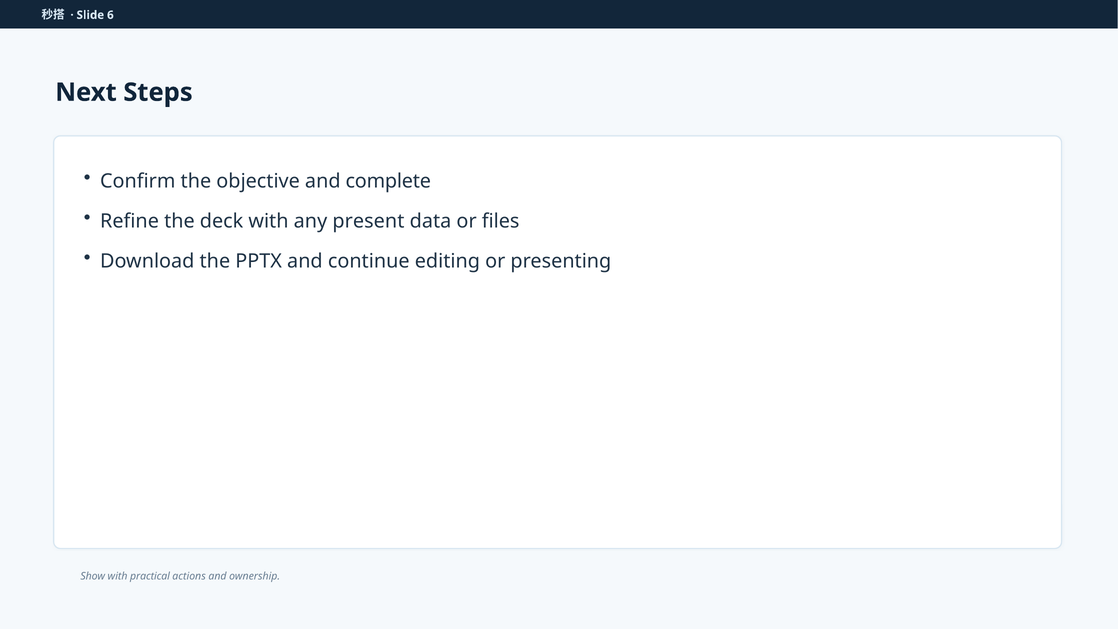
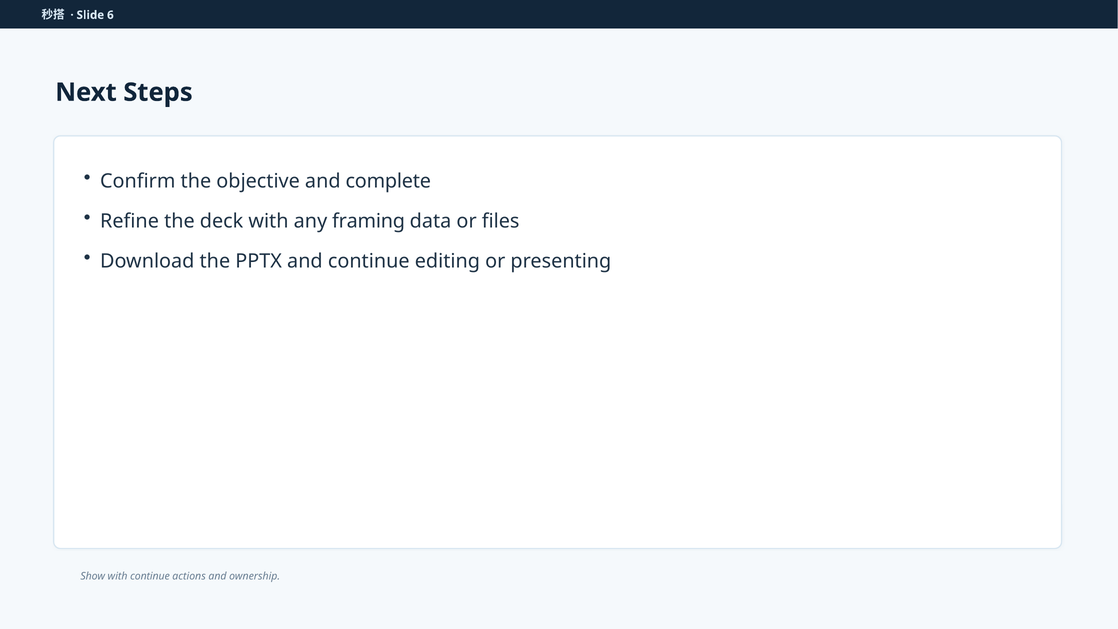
present: present -> framing (369, 221)
with practical: practical -> continue (150, 576)
